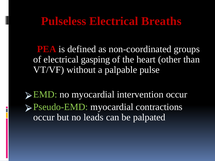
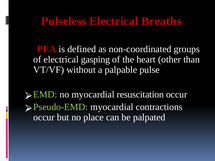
intervention: intervention -> resuscitation (140, 95)
leads: leads -> place (94, 117)
